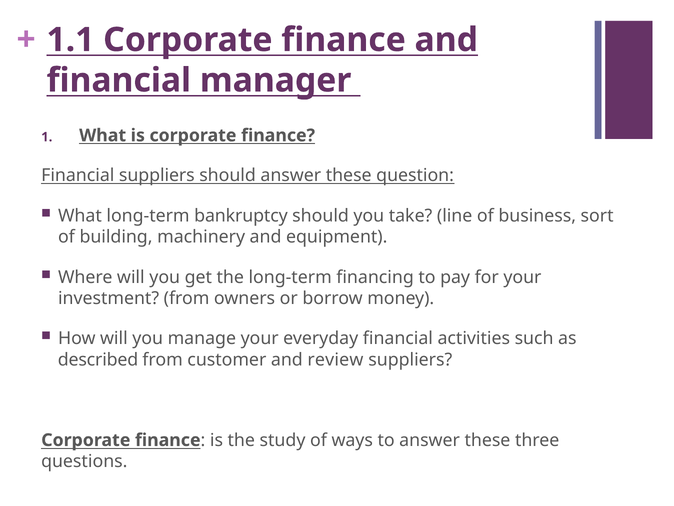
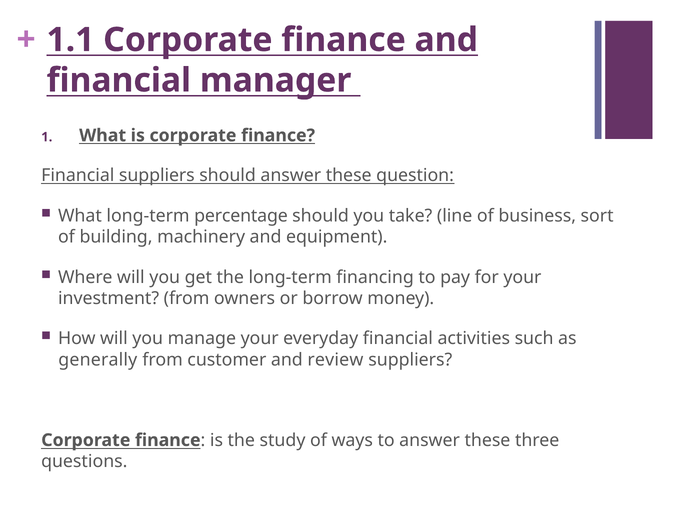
bankruptcy: bankruptcy -> percentage (241, 215)
described: described -> generally (98, 360)
